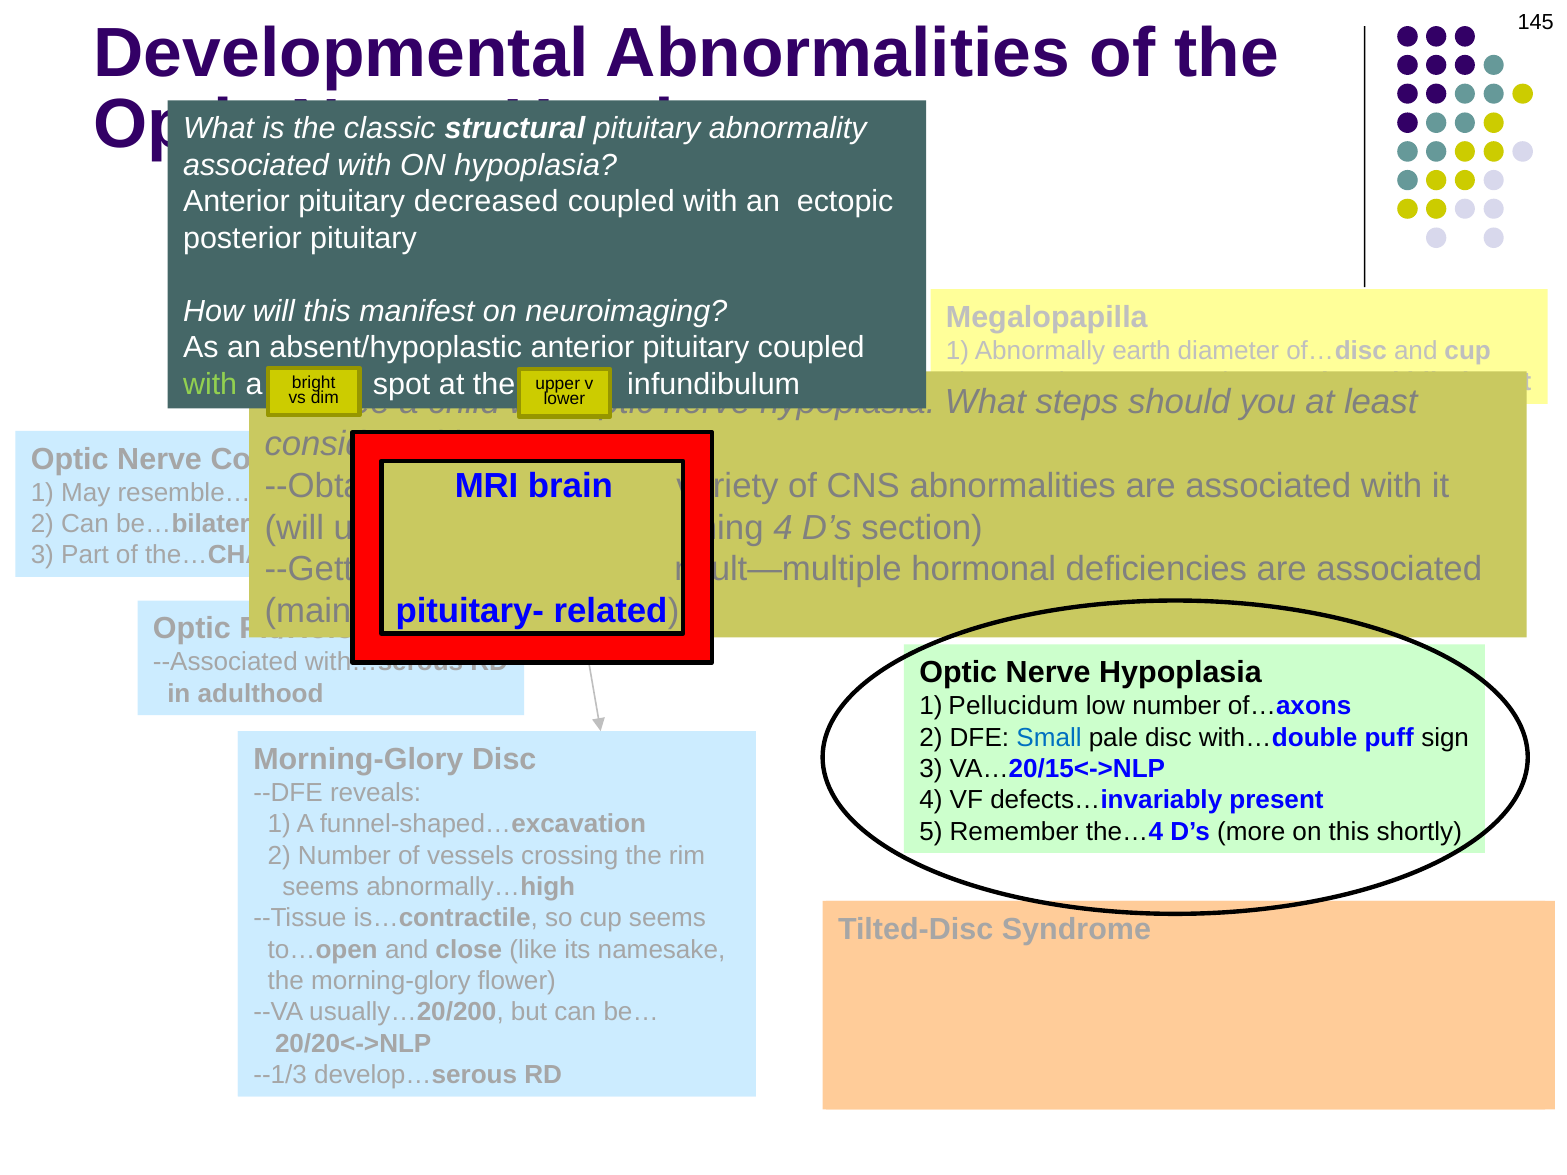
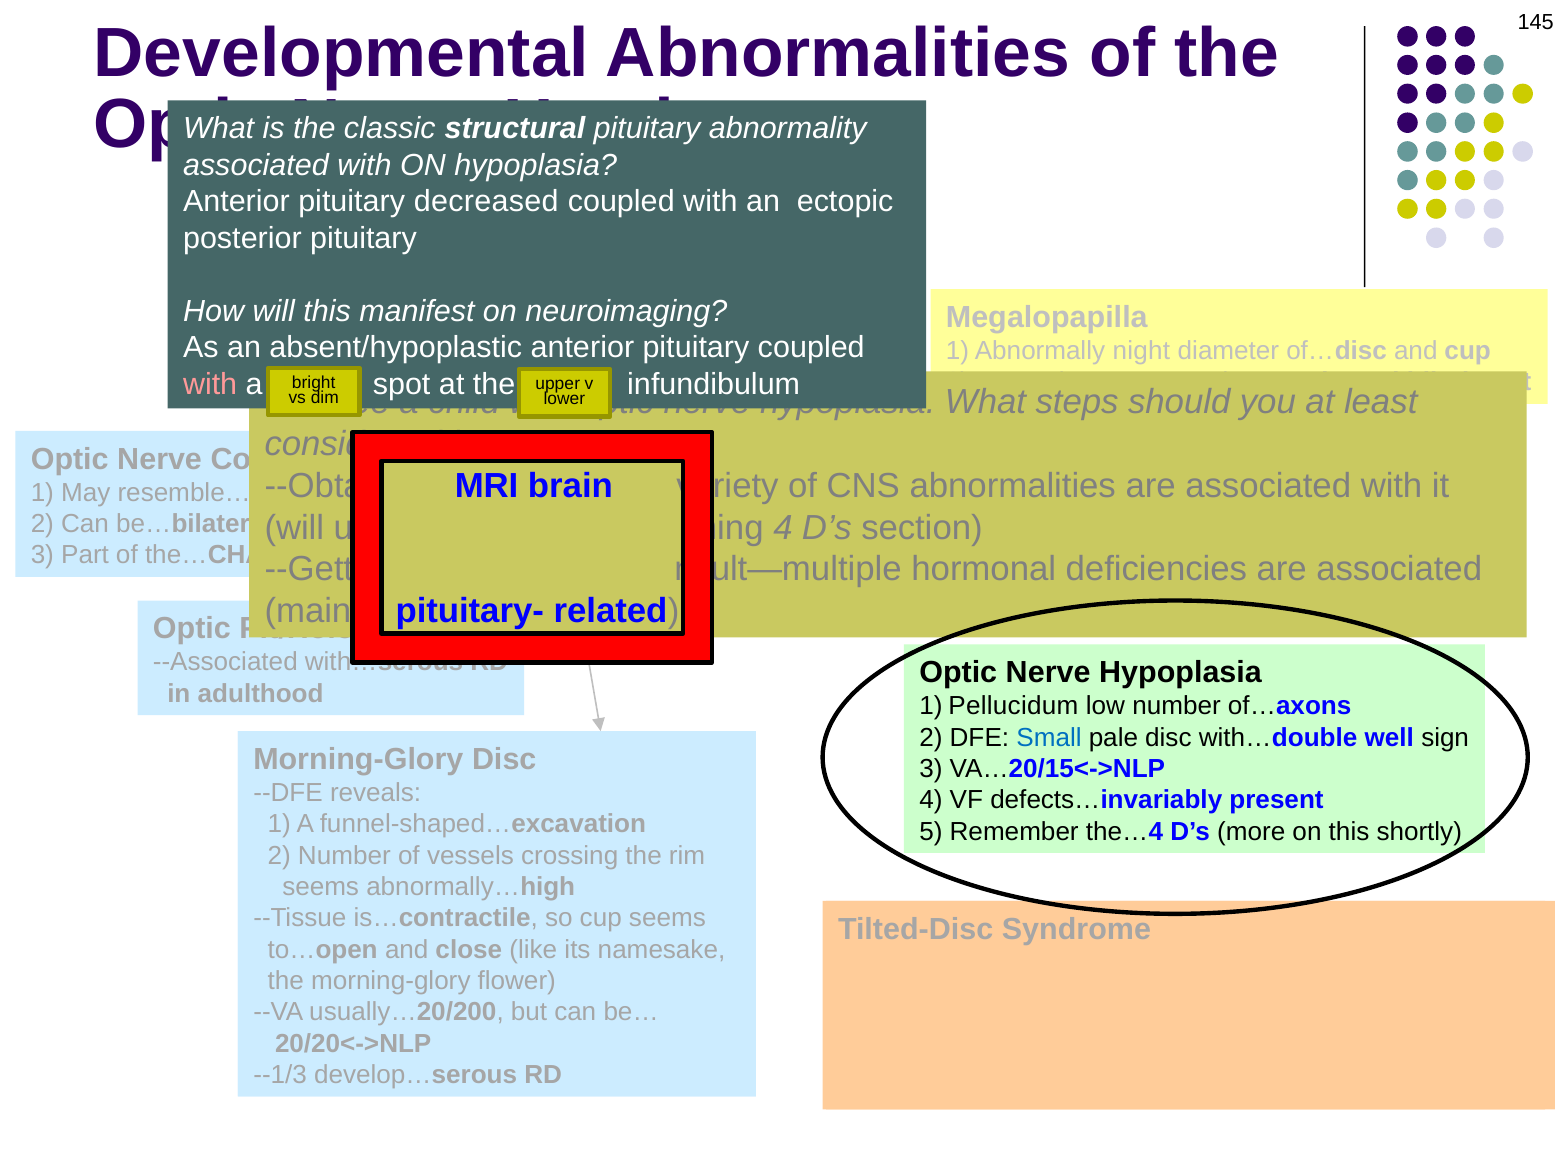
earth: earth -> night (1141, 351)
with colour: light green -> pink (210, 385)
puff: puff -> well (1389, 738)
